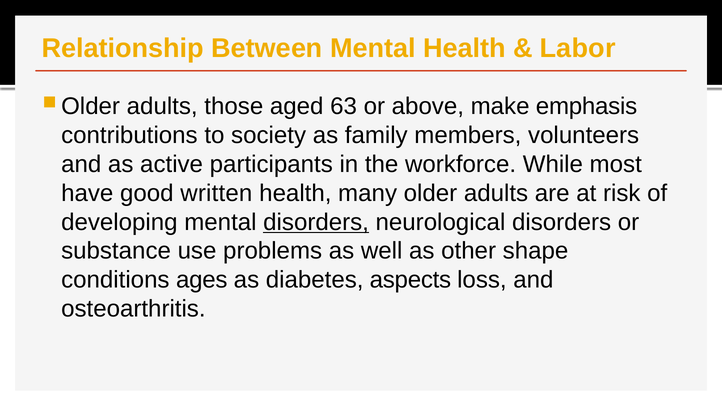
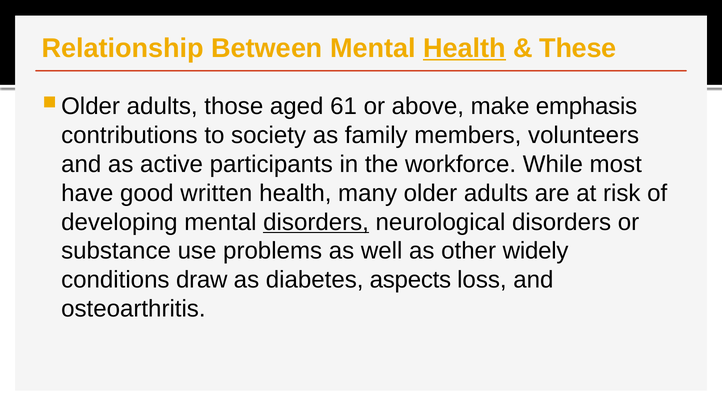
Health underline: none -> present (465, 48)
Labor: Labor -> These (578, 48)
63: 63 -> 61 (344, 107)
shape: shape -> widely (536, 251)
ages: ages -> draw (202, 280)
